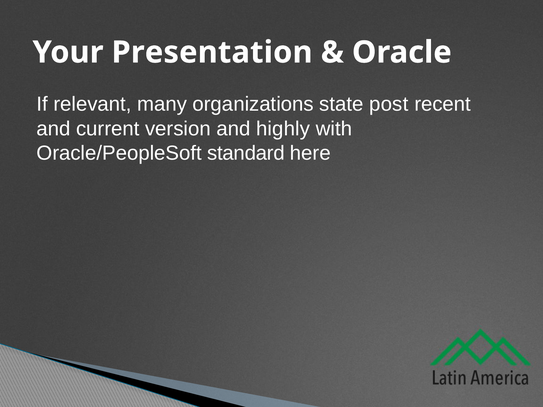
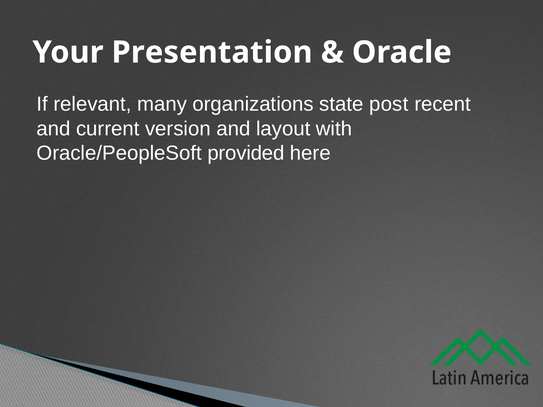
highly: highly -> layout (283, 129)
standard: standard -> provided (246, 153)
